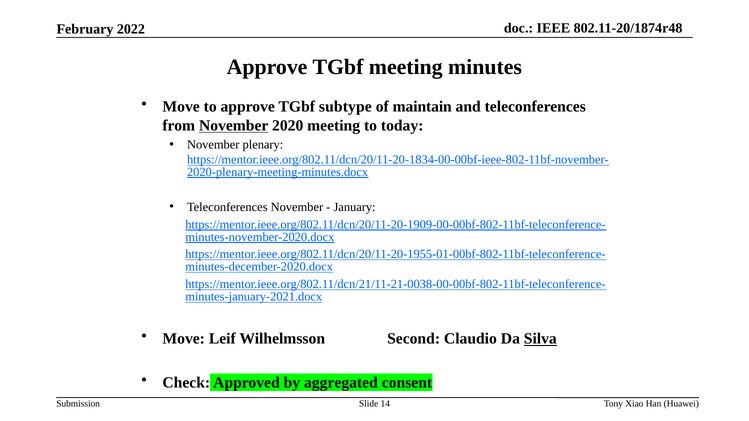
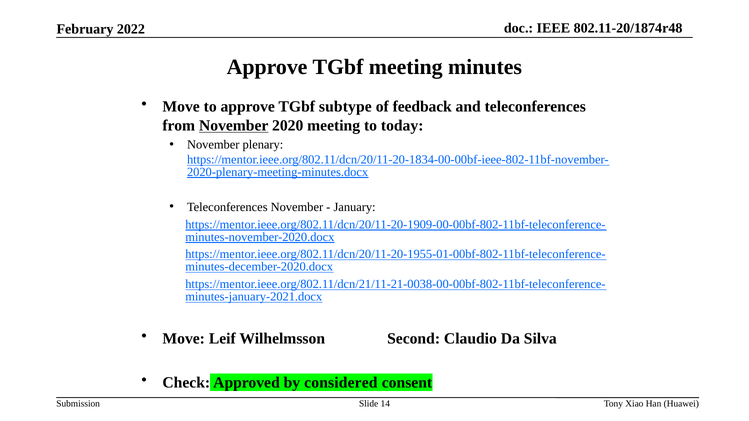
maintain: maintain -> feedback (422, 107)
Silva underline: present -> none (540, 339)
aggregated: aggregated -> considered (341, 383)
